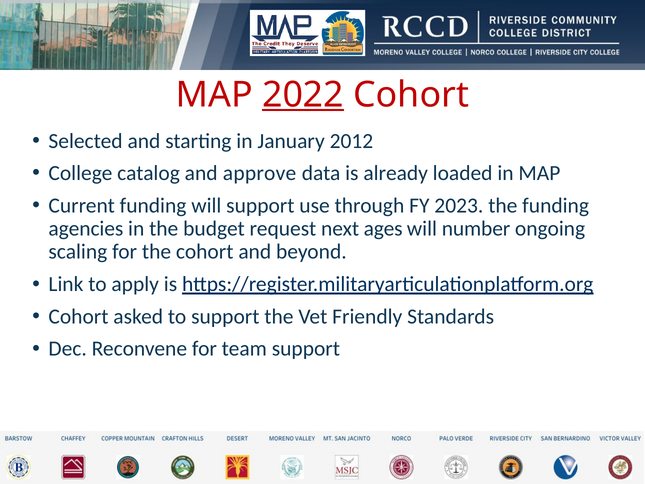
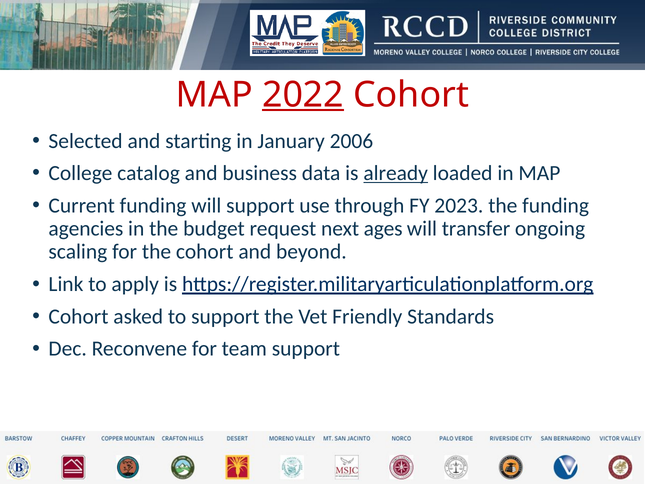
2012: 2012 -> 2006 (351, 141)
approve: approve -> business (260, 173)
already underline: none -> present (396, 173)
number: number -> transfer (476, 229)
